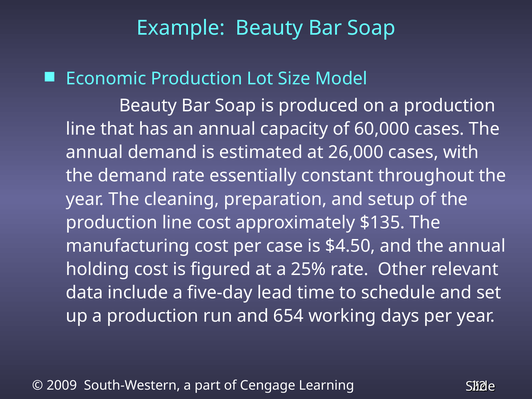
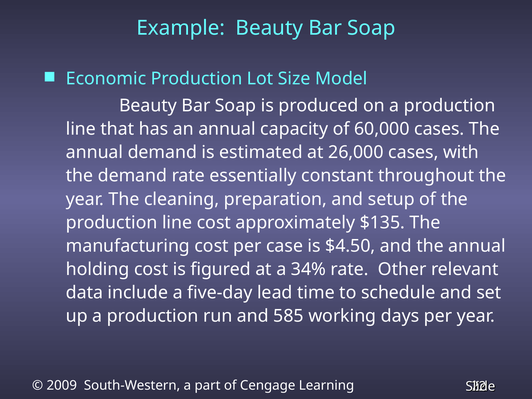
25%: 25% -> 34% (308, 269)
654: 654 -> 585 (289, 316)
